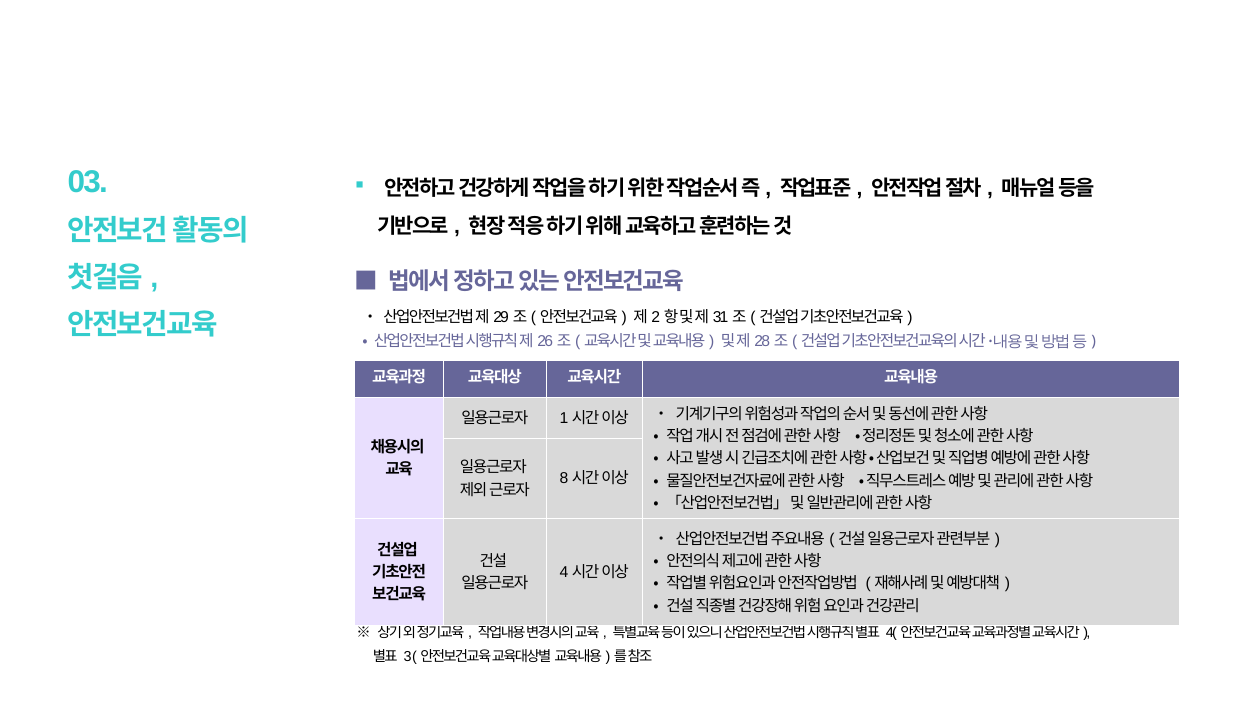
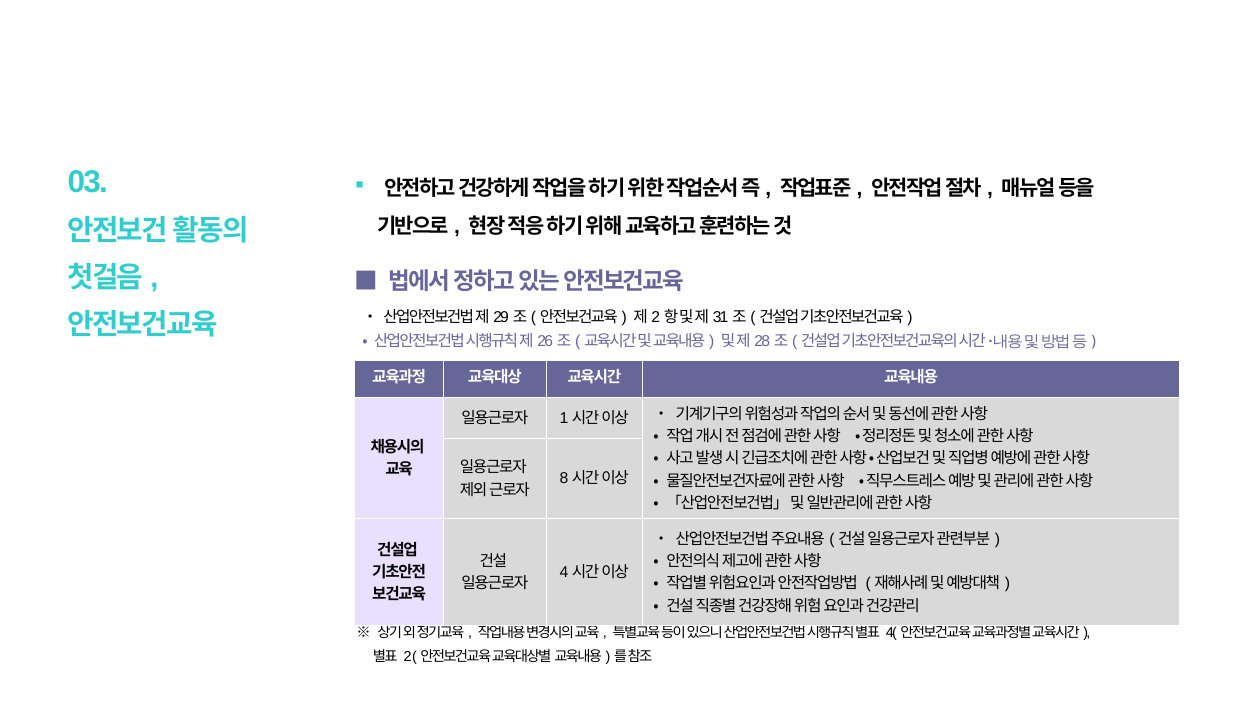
3: 3 -> 2 (408, 657)
